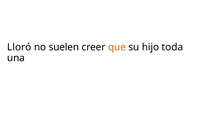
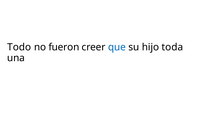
Lloró: Lloró -> Todo (19, 47)
suelen: suelen -> fueron (64, 47)
que colour: orange -> blue (117, 47)
